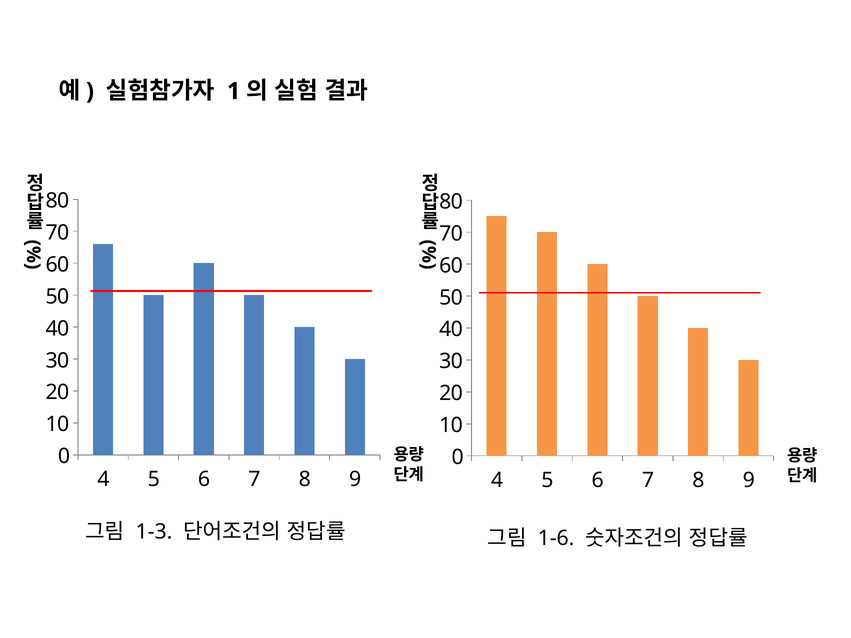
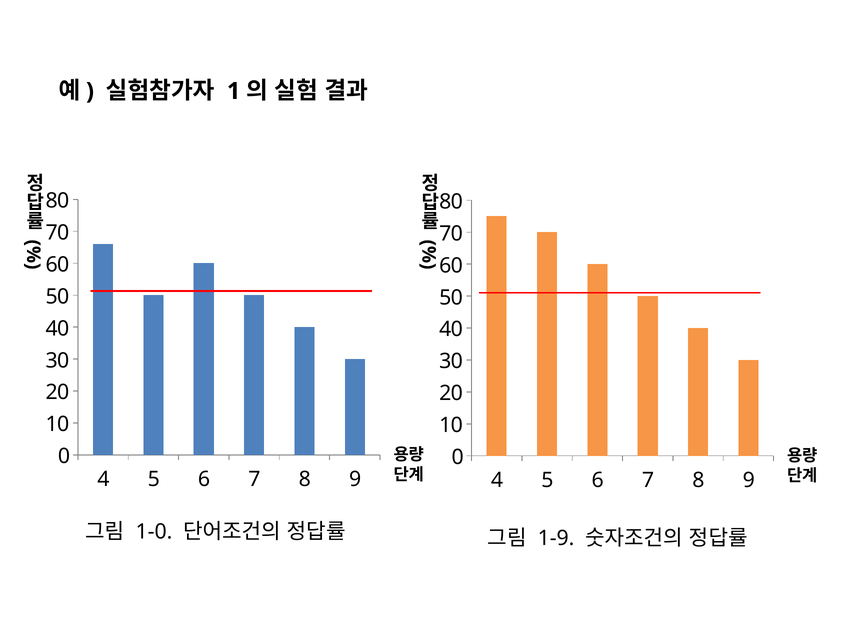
1-3: 1-3 -> 1-0 (154, 532)
1-6: 1-6 -> 1-9 (556, 539)
